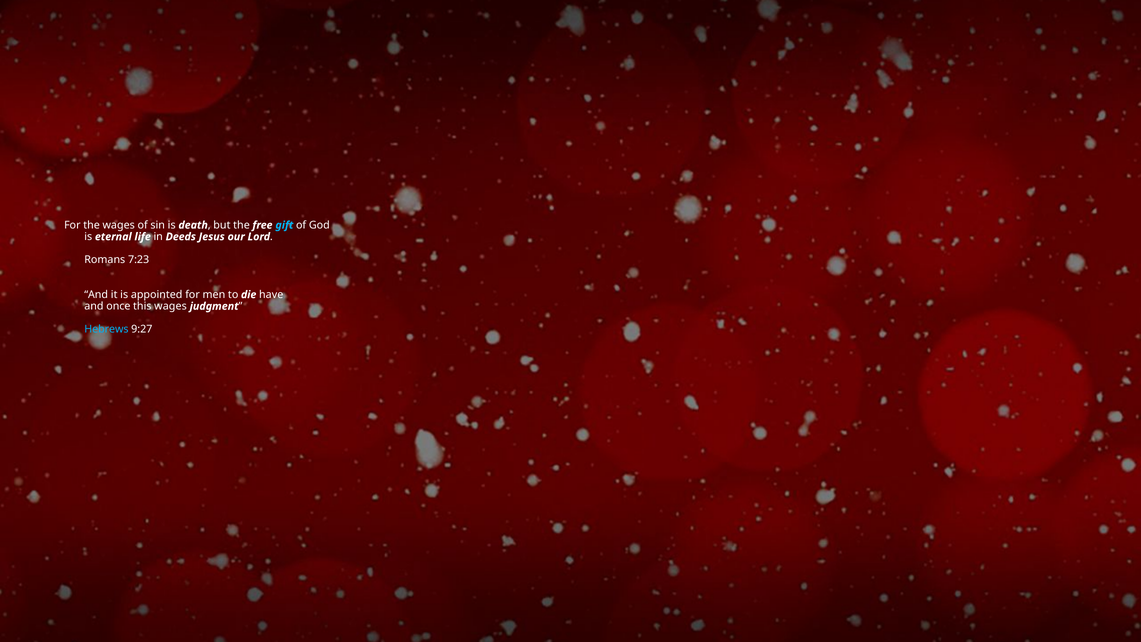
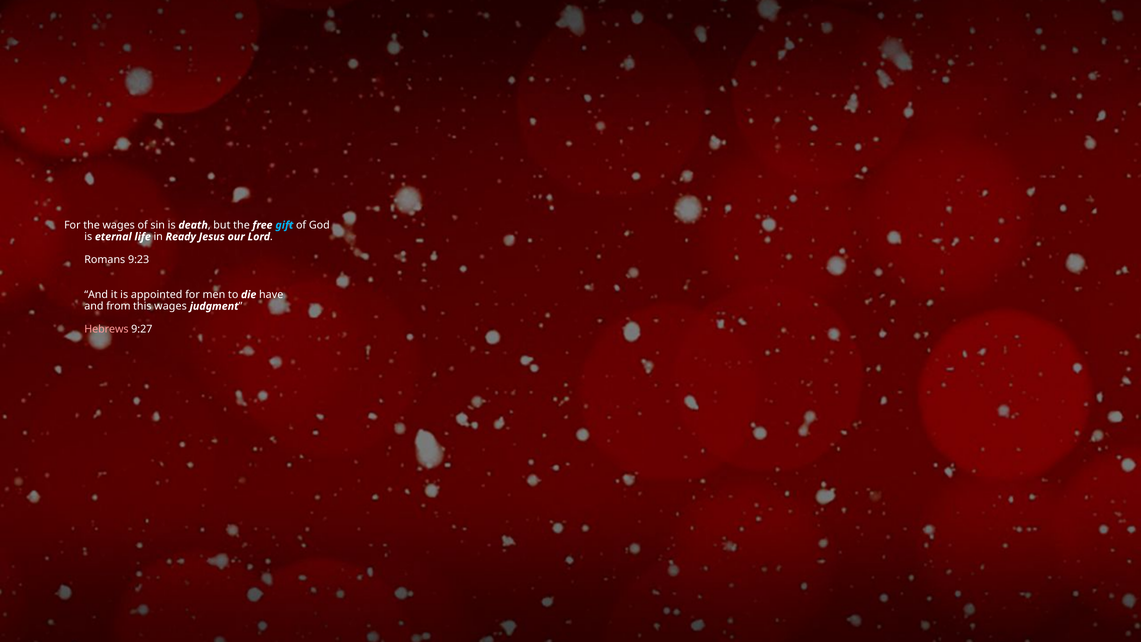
Deeds: Deeds -> Ready (181, 237)
7:23: 7:23 -> 9:23 (139, 260)
once: once -> from (118, 306)
Hebrews colour: light blue -> pink (106, 329)
